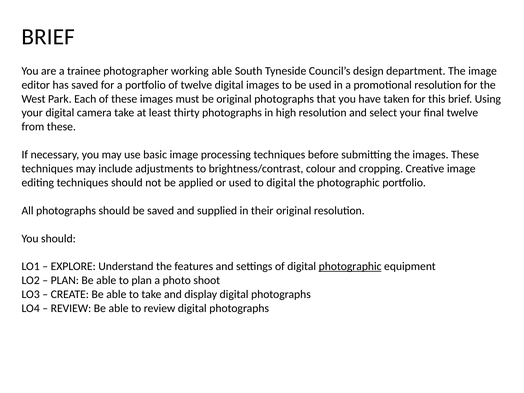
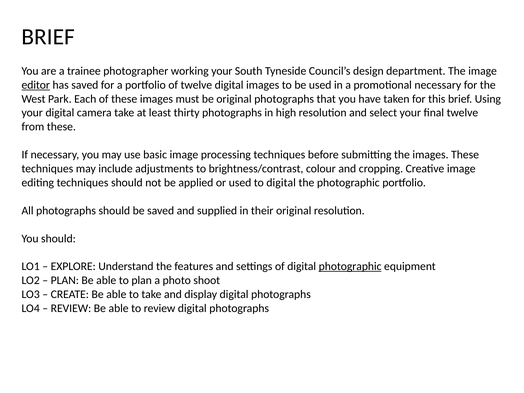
working able: able -> your (222, 71)
editor underline: none -> present (36, 85)
promotional resolution: resolution -> necessary (438, 85)
